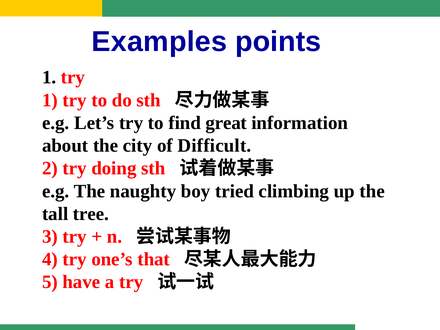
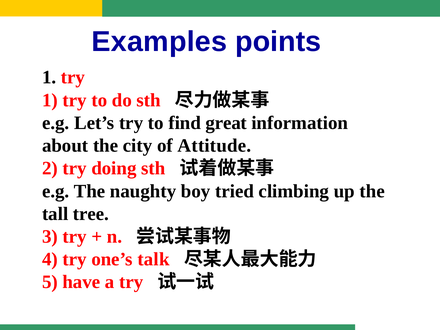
Difficult: Difficult -> Attitude (214, 146)
that: that -> talk (154, 259)
